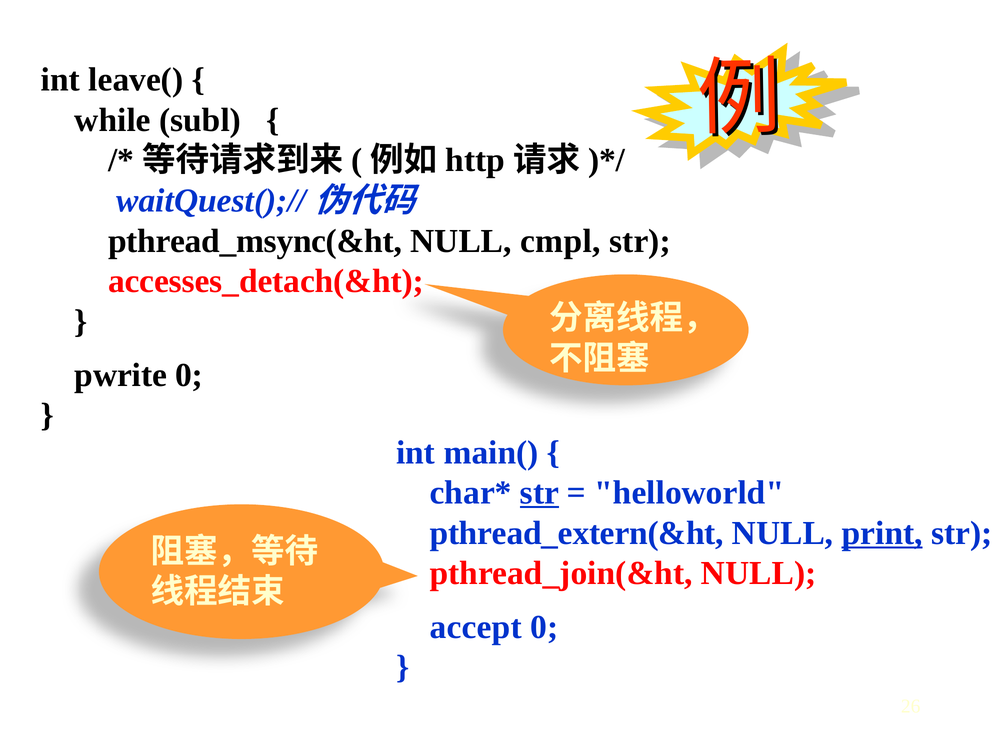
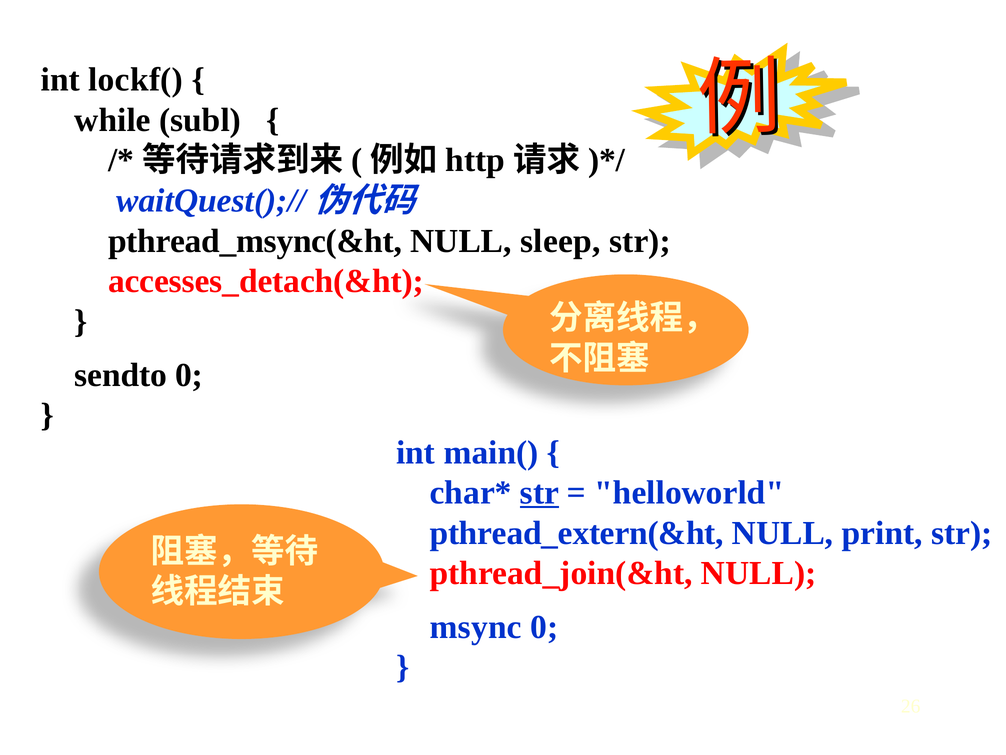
leave(: leave( -> lockf( (136, 80)
cmpl: cmpl -> sleep (560, 241)
pwrite: pwrite -> sendto (121, 375)
print underline: present -> none (882, 533)
accept: accept -> msync (476, 627)
